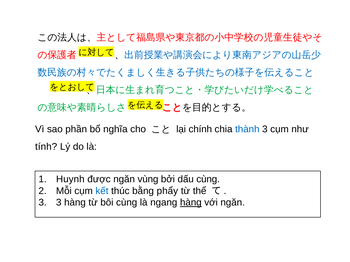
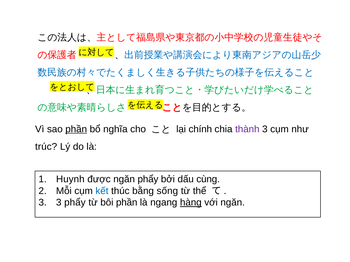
phần underline: none -> present (76, 129)
thành colour: blue -> purple (247, 129)
tính: tính -> trúc (46, 147)
ngăn vùng: vùng -> phẩy (148, 180)
phẩy: phẩy -> sống (167, 191)
3 hàng: hàng -> phẩy (75, 203)
bôi cùng: cùng -> phần (127, 203)
